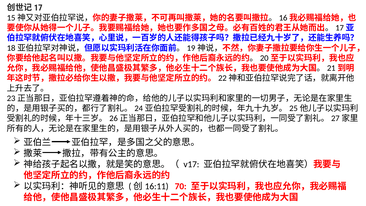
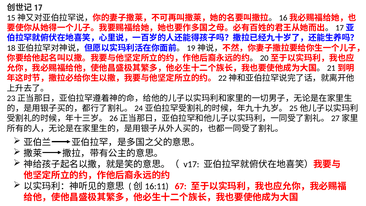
70: 70 -> 67 (181, 186)
